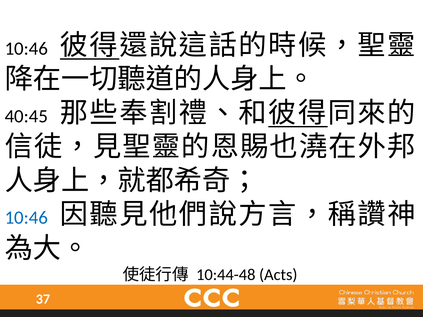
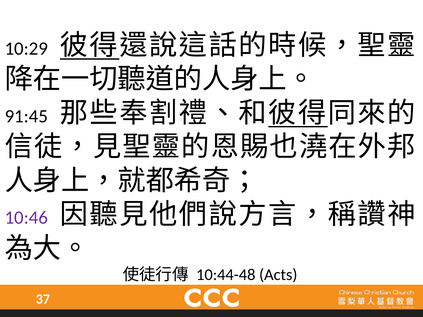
10:46: 10:46 -> 10:29 (26, 49)
40:45: 40:45 -> 91:45 (26, 116)
10:46 colour: blue -> purple (26, 218)
